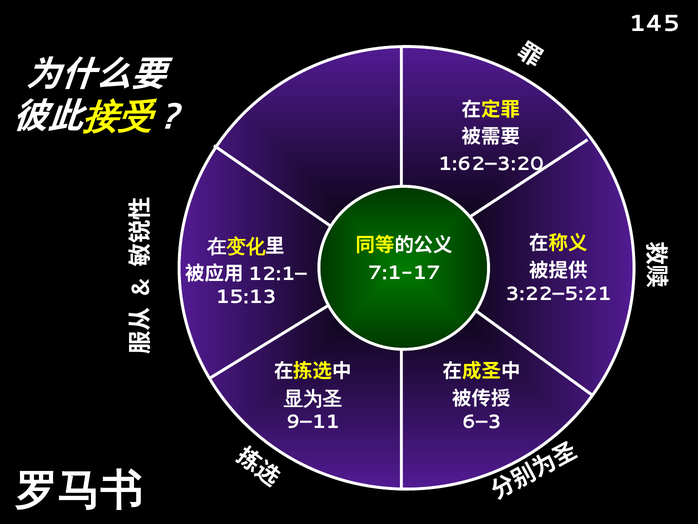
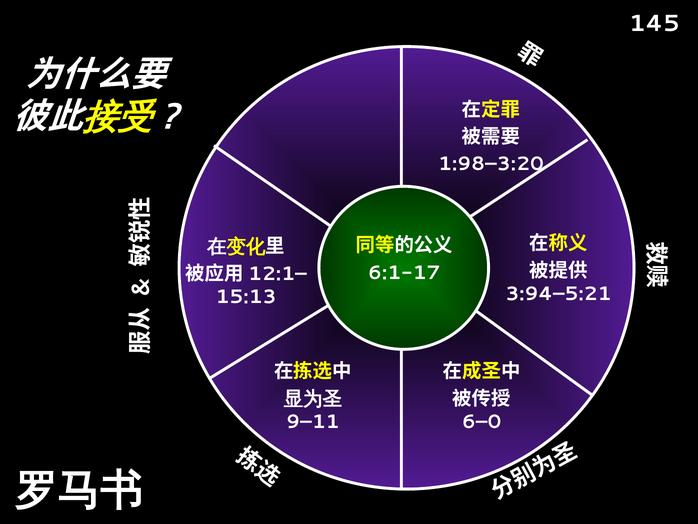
1:62–3:20: 1:62–3:20 -> 1:98–3:20 (491, 164)
7:1-17: 7:1-17 -> 6:1-17 (404, 272)
3:22–5:21: 3:22–5:21 -> 3:94–5:21 (558, 294)
6–3: 6–3 -> 6–0 (482, 422)
